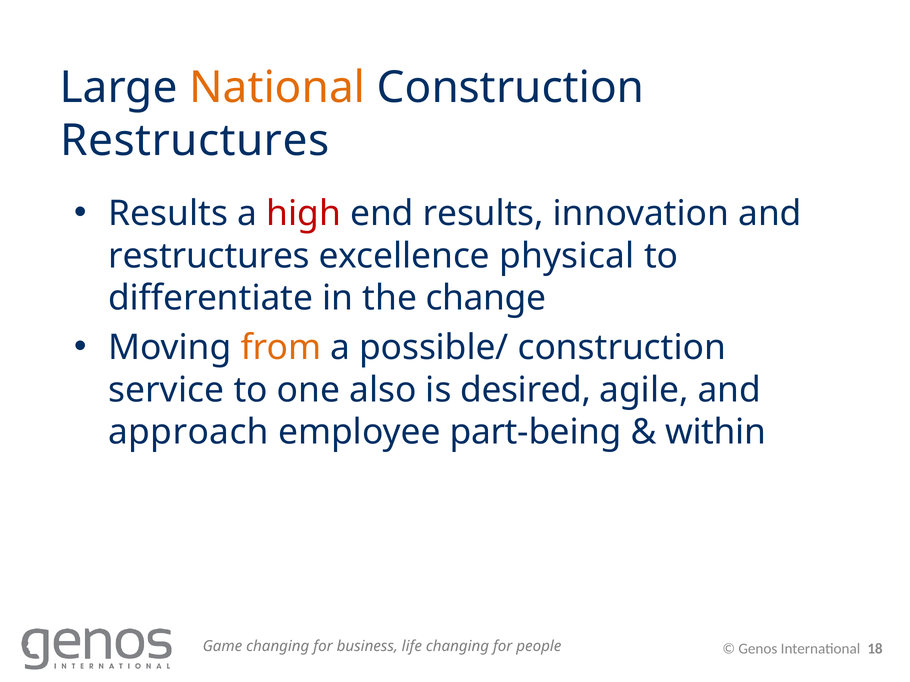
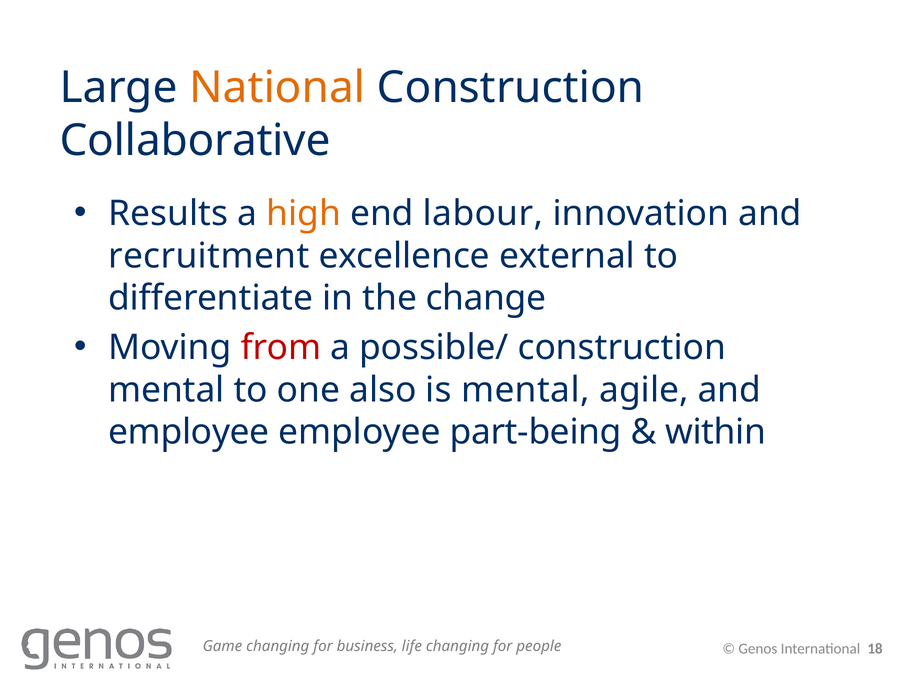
Restructures: Restructures -> Collaborative (195, 141)
high colour: red -> orange (304, 214)
end results: results -> labour (483, 214)
restructures: restructures -> recruitment (209, 256)
physical: physical -> external (567, 256)
from colour: orange -> red (281, 348)
service: service -> mental (166, 390)
is desired: desired -> mental (525, 390)
approach: approach -> employee (189, 433)
